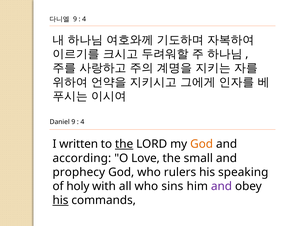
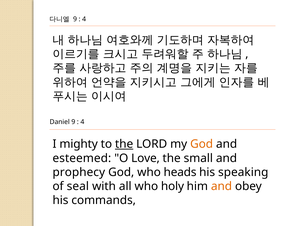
written: written -> mighty (79, 144)
according: according -> esteemed (82, 159)
rulers: rulers -> heads (180, 173)
holy: holy -> seal (78, 187)
sins: sins -> holy (172, 187)
and colour: purple -> orange (221, 187)
his underline: present -> none (60, 201)
